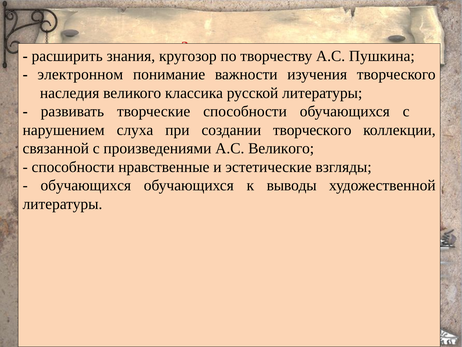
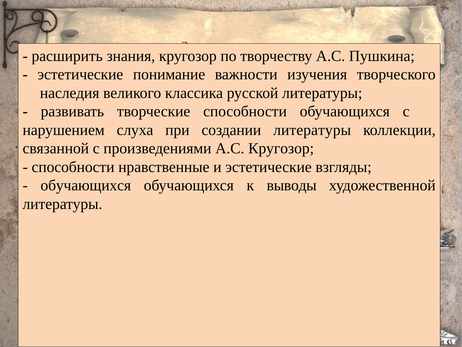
электронном: электронном -> эстетические (80, 74)
создании творческого: творческого -> литературы (312, 130)
А.С Великого: Великого -> Кругозор (281, 148)
